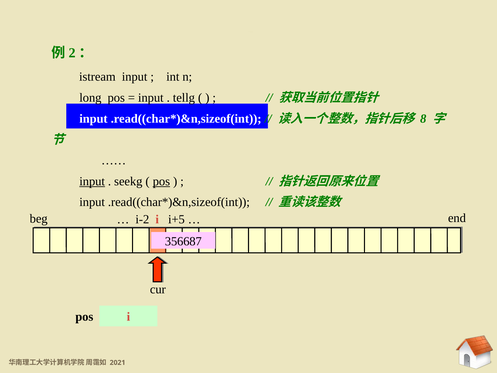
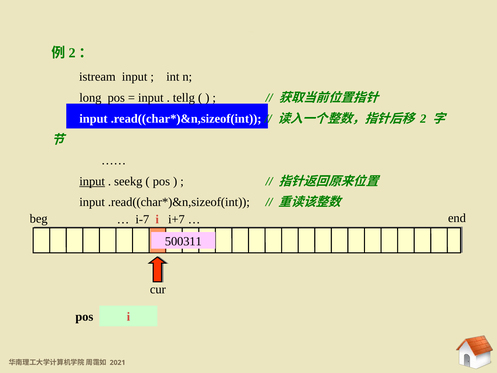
8: 8 -> 2 (423, 119)
pos underline: present -> none (161, 181)
i-2: i-2 -> i-7 (142, 219)
i+5: i+5 -> i+7 (176, 219)
356687: 356687 -> 500311 (183, 241)
